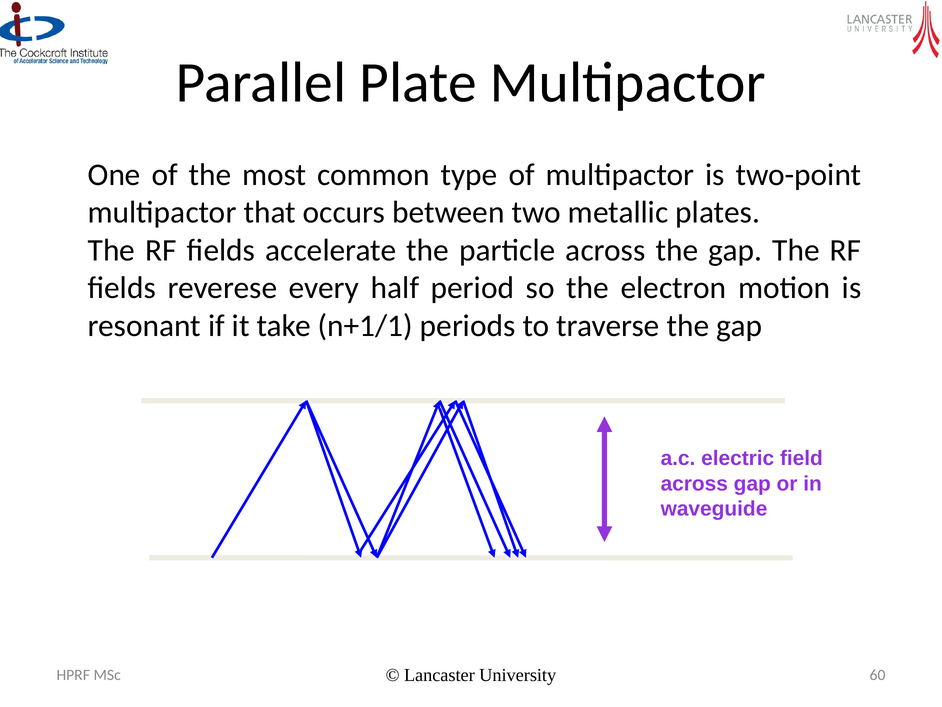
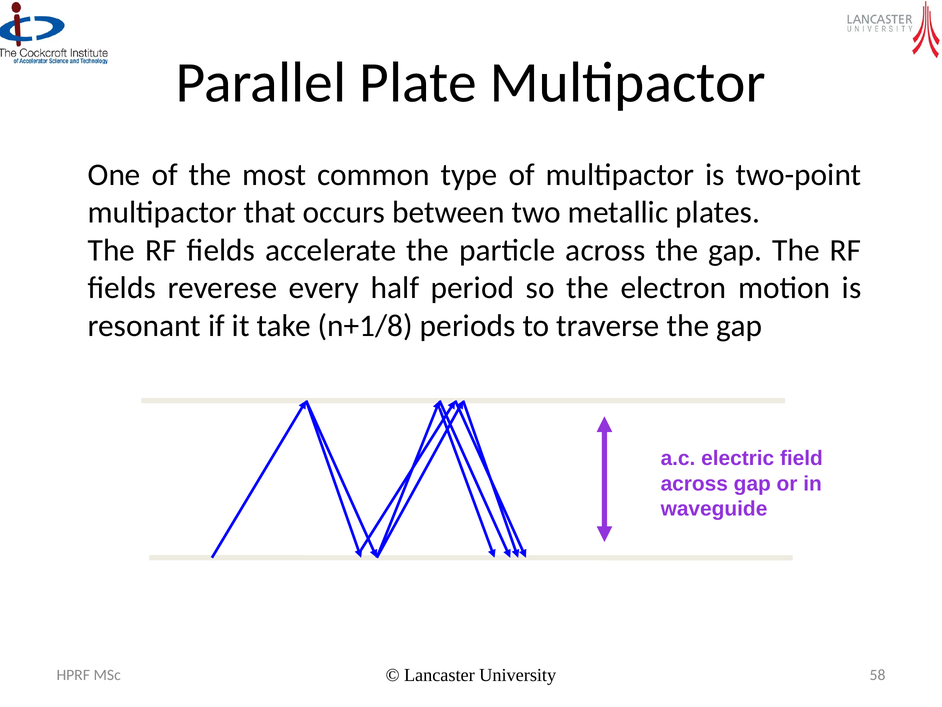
n+1/1: n+1/1 -> n+1/8 (365, 325)
60: 60 -> 58 (878, 675)
